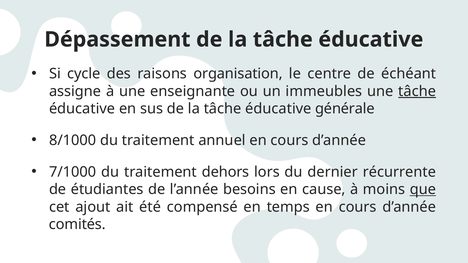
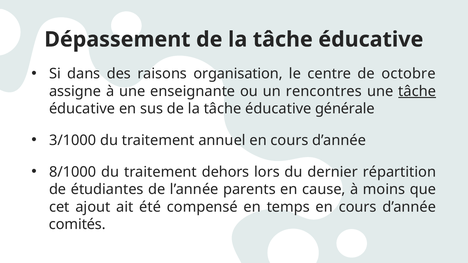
cycle: cycle -> dans (84, 74)
échéant: échéant -> octobre (409, 74)
immeubles: immeubles -> rencontres (324, 91)
8/1000: 8/1000 -> 3/1000 (73, 140)
7/1000: 7/1000 -> 8/1000 (73, 172)
récurrente: récurrente -> répartition (399, 172)
besoins: besoins -> parents (249, 190)
que underline: present -> none (423, 190)
